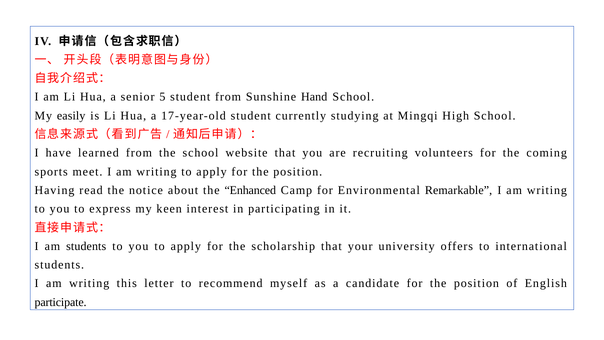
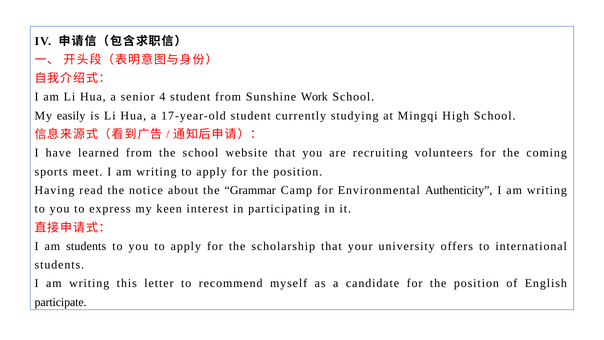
5: 5 -> 4 (162, 97)
Hand: Hand -> Work (314, 97)
Enhanced: Enhanced -> Grammar (250, 190)
Remarkable: Remarkable -> Authenticity (459, 190)
